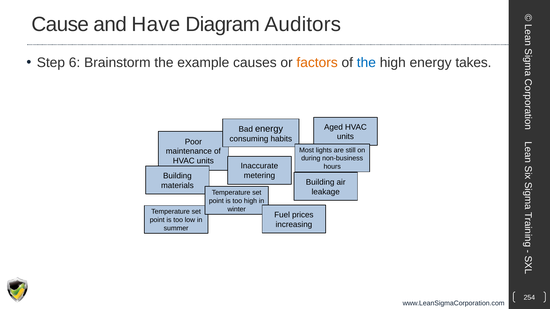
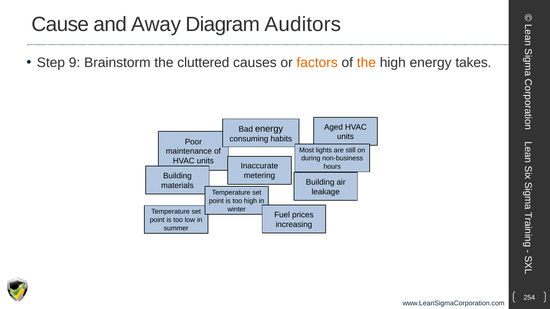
Have: Have -> Away (156, 24)
6: 6 -> 9 (75, 63)
example: example -> cluttered (203, 63)
the colour: blue -> orange (366, 63)
